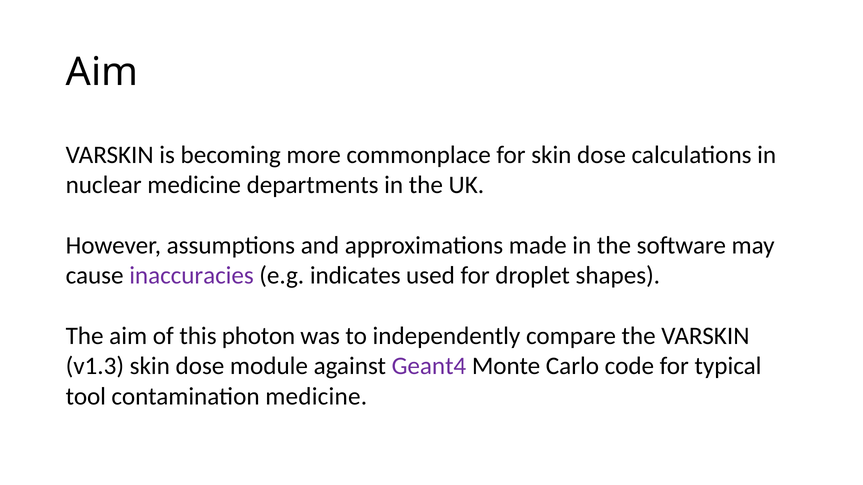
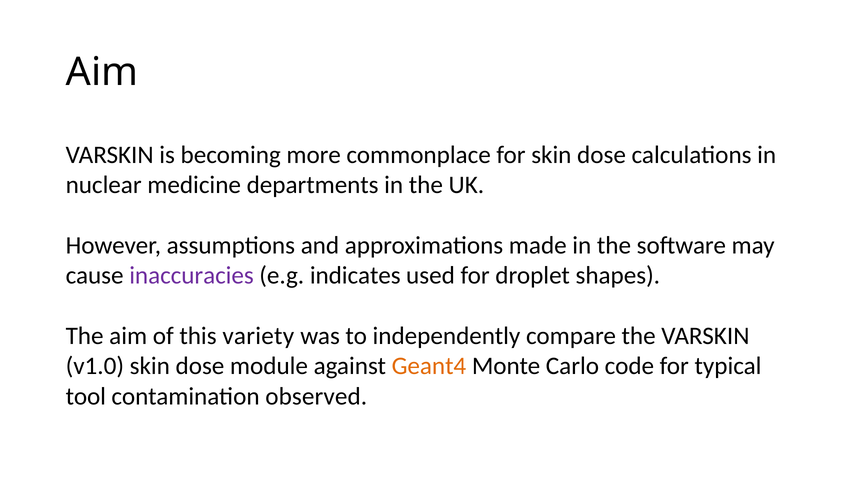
photon: photon -> variety (258, 336)
v1.3: v1.3 -> v1.0 (95, 366)
Geant4 colour: purple -> orange (429, 366)
contamination medicine: medicine -> observed (316, 397)
